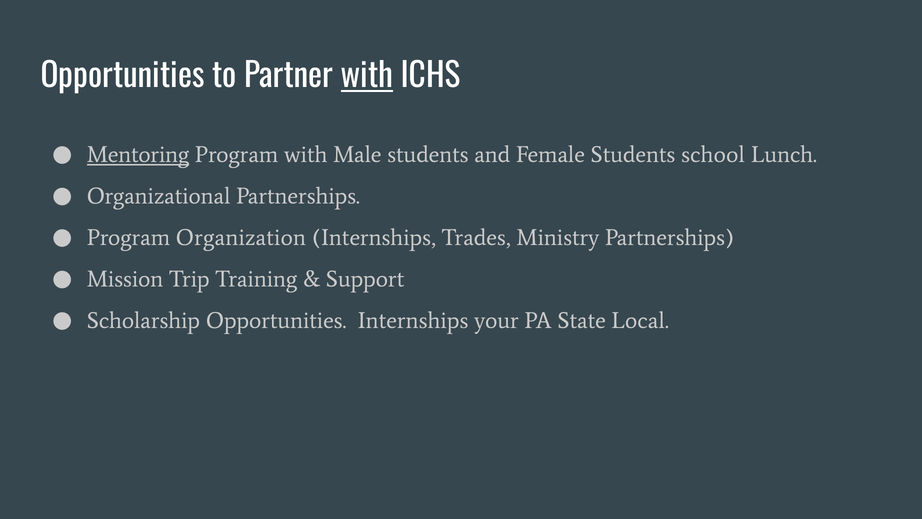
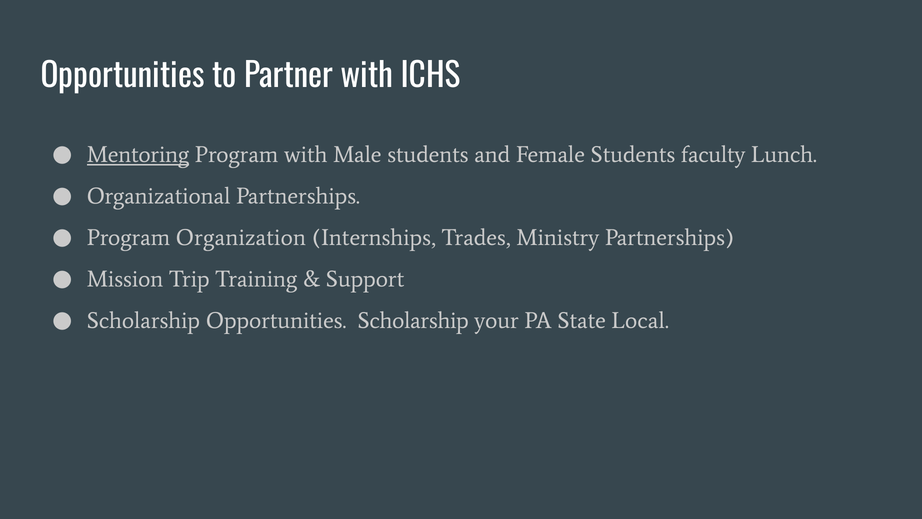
with underline: present -> none (367, 76)
school: school -> faculty (713, 155)
Opportunities Internships: Internships -> Scholarship (413, 321)
